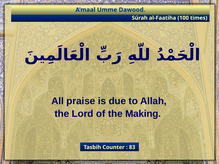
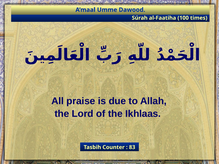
Making: Making -> Ikhlaas (143, 114)
